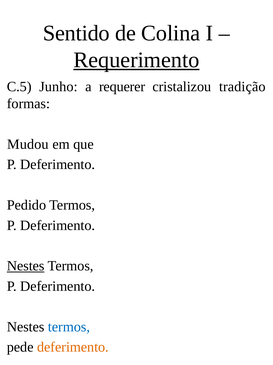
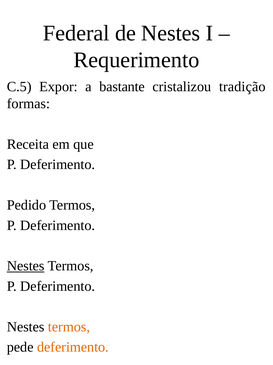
Sentido: Sentido -> Federal (76, 33)
de Colina: Colina -> Nestes (171, 33)
Requerimento underline: present -> none (136, 60)
Junho: Junho -> Expor (58, 86)
requerer: requerer -> bastante (122, 86)
Mudou: Mudou -> Receita (28, 144)
termos colour: blue -> orange (69, 326)
